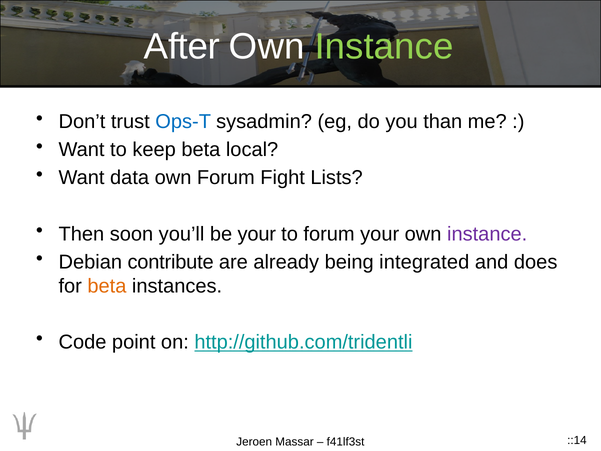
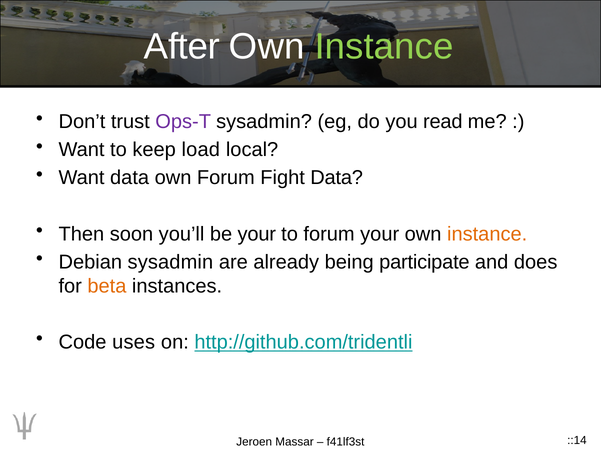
Ops-T colour: blue -> purple (183, 122)
than: than -> read (443, 122)
keep beta: beta -> load (201, 150)
Fight Lists: Lists -> Data (337, 178)
instance colour: purple -> orange (487, 234)
Debian contribute: contribute -> sysadmin (170, 262)
integrated: integrated -> participate (424, 262)
point: point -> uses (134, 342)
